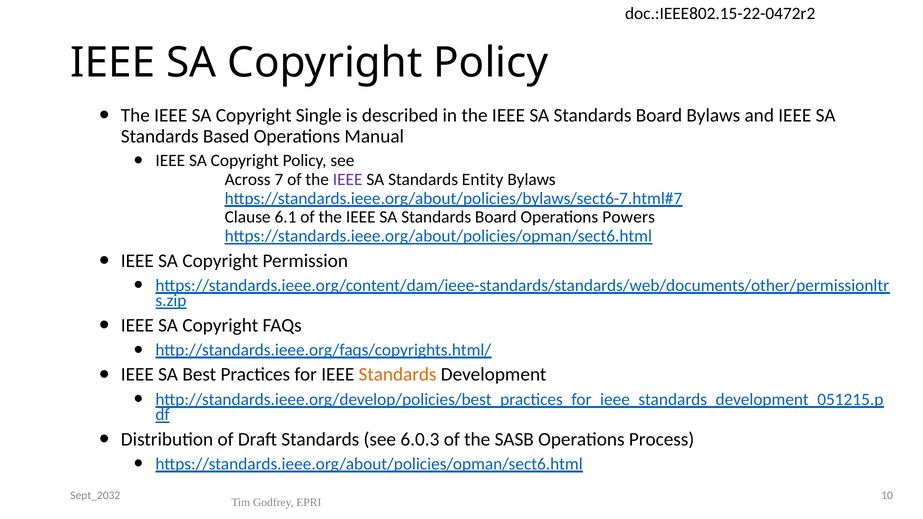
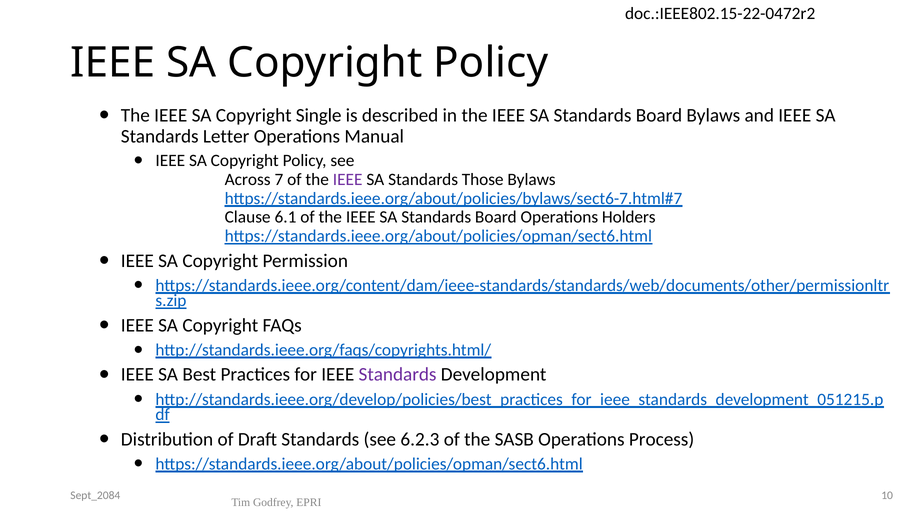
Based: Based -> Letter (226, 136)
Entity: Entity -> Those (483, 180)
Powers: Powers -> Holders (629, 217)
Standards colour: orange -> purple (398, 375)
6.0.3: 6.0.3 -> 6.2.3 (420, 439)
Sept_2032: Sept_2032 -> Sept_2084 (95, 496)
